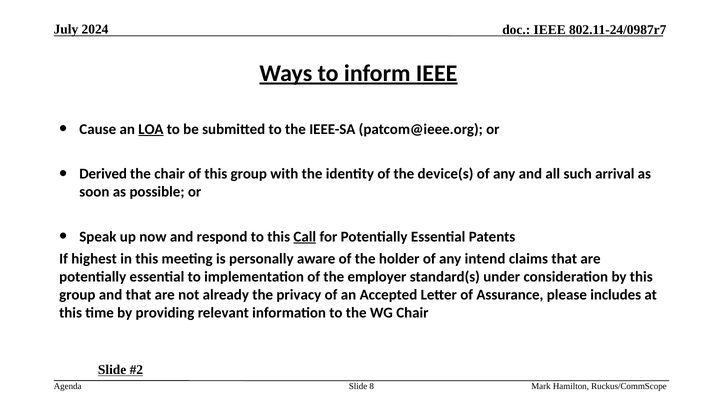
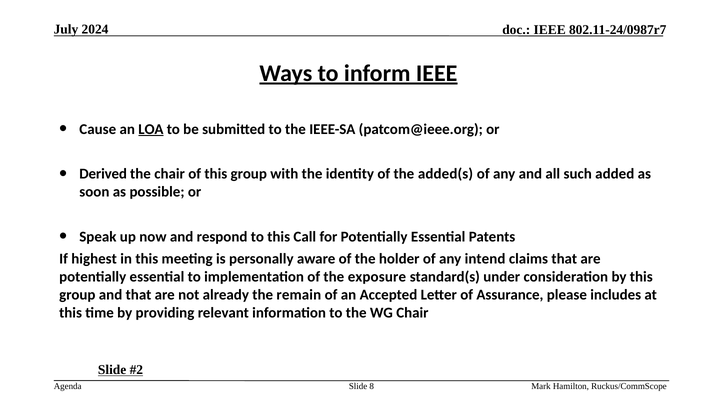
device(s: device(s -> added(s (445, 174)
arrival: arrival -> added (615, 174)
Call underline: present -> none (305, 237)
employer: employer -> exposure (377, 277)
privacy: privacy -> remain (299, 295)
